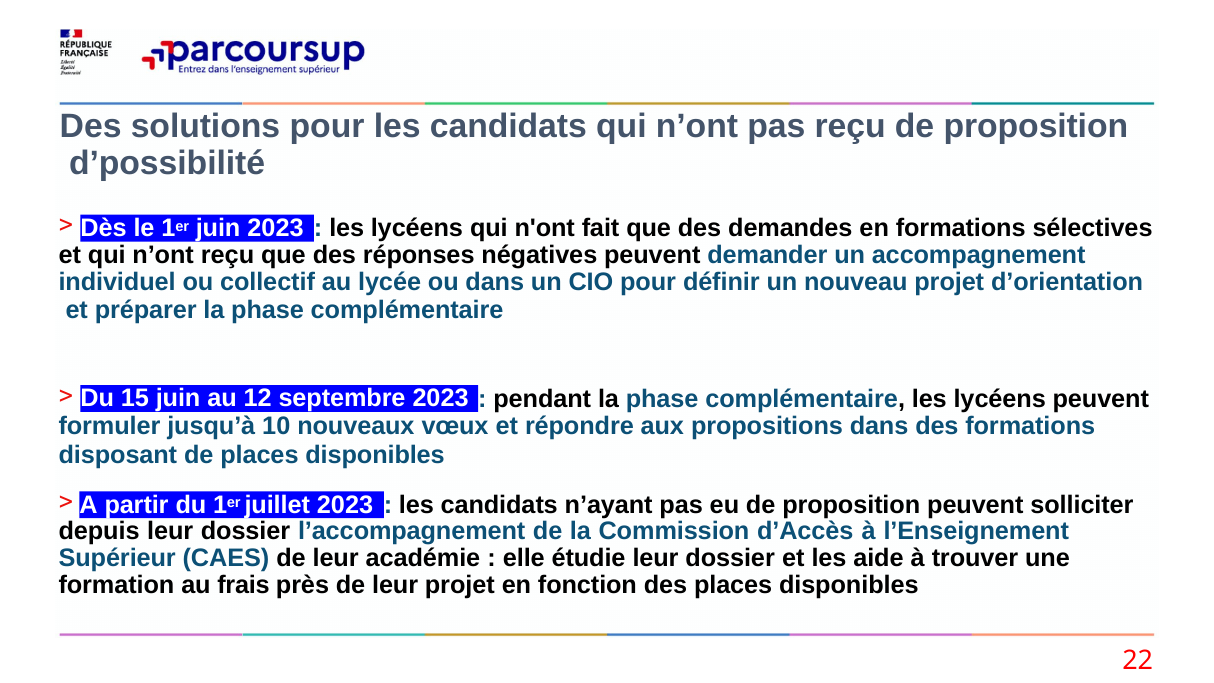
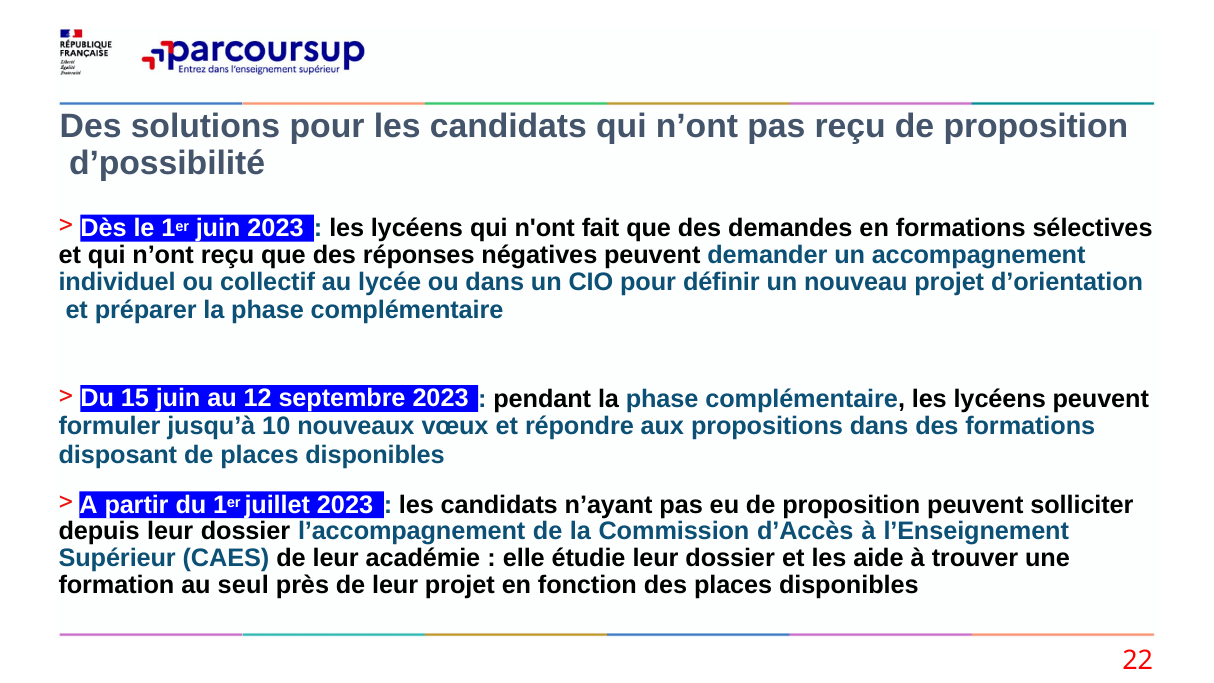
frais: frais -> seul (243, 585)
